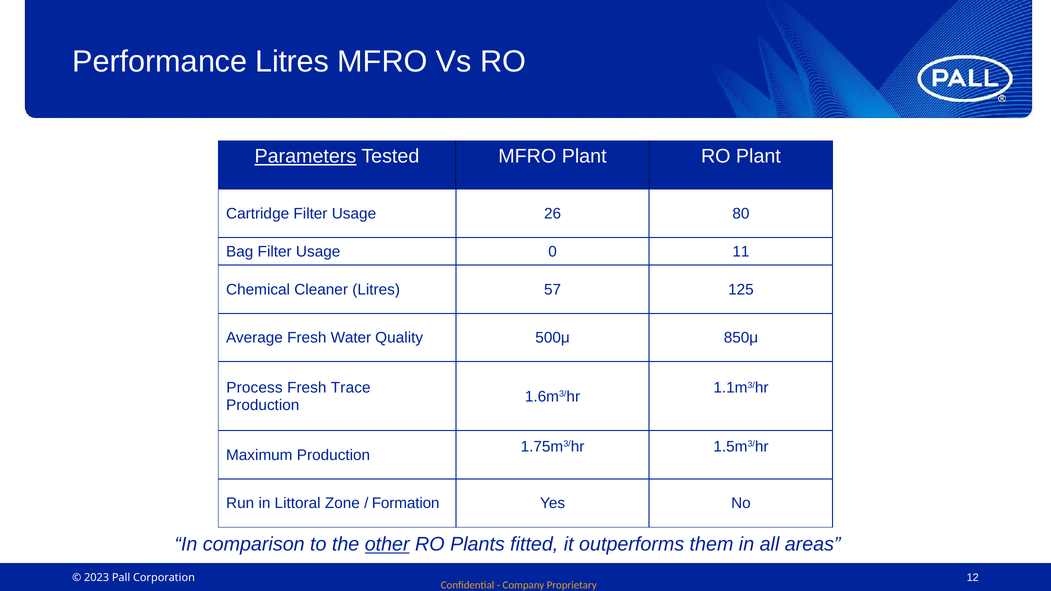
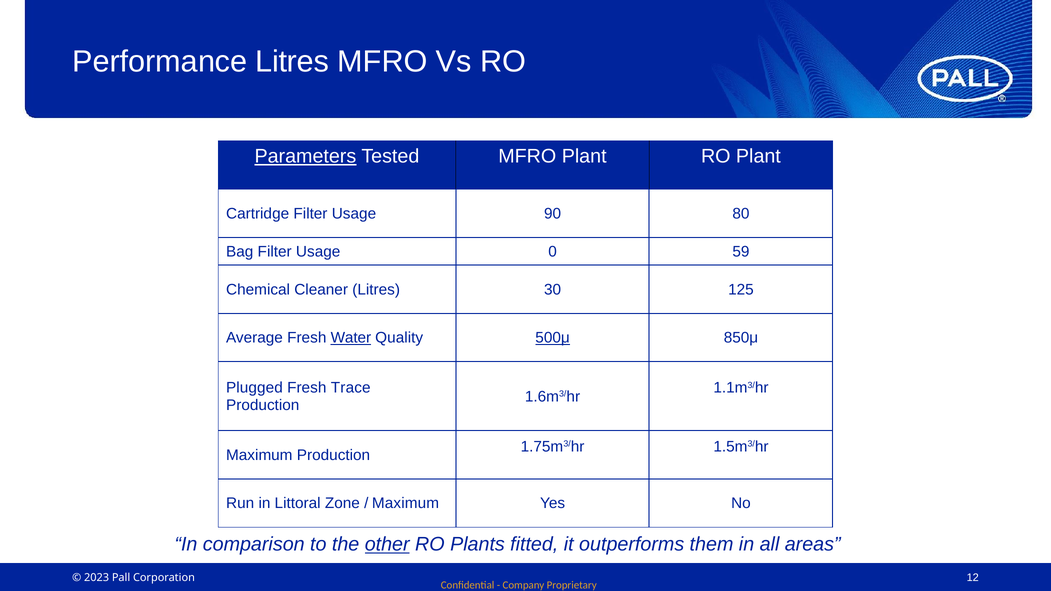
26: 26 -> 90 (553, 214)
11: 11 -> 59 (741, 252)
57: 57 -> 30 (553, 290)
Water underline: none -> present (351, 338)
500μ underline: none -> present (553, 338)
Process: Process -> Plugged (254, 388)
Formation: Formation -> Maximum (406, 503)
